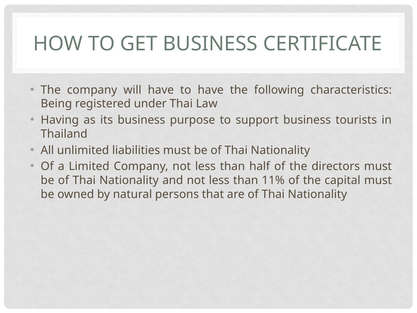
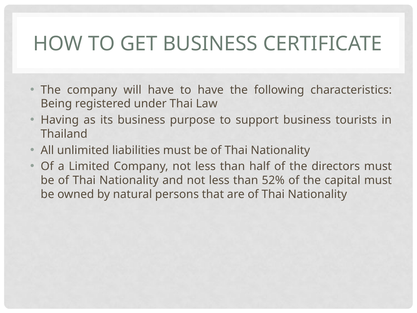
11%: 11% -> 52% (273, 180)
